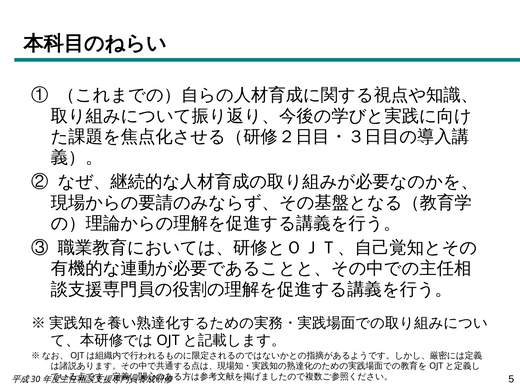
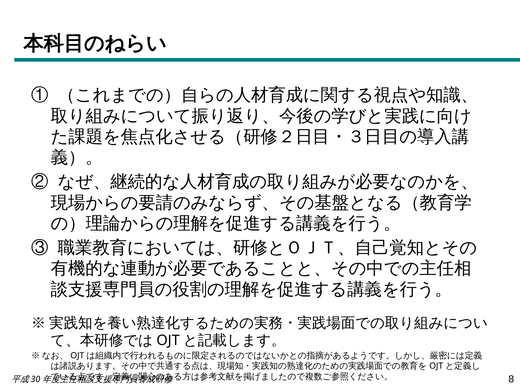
5: 5 -> 8 (511, 379)
